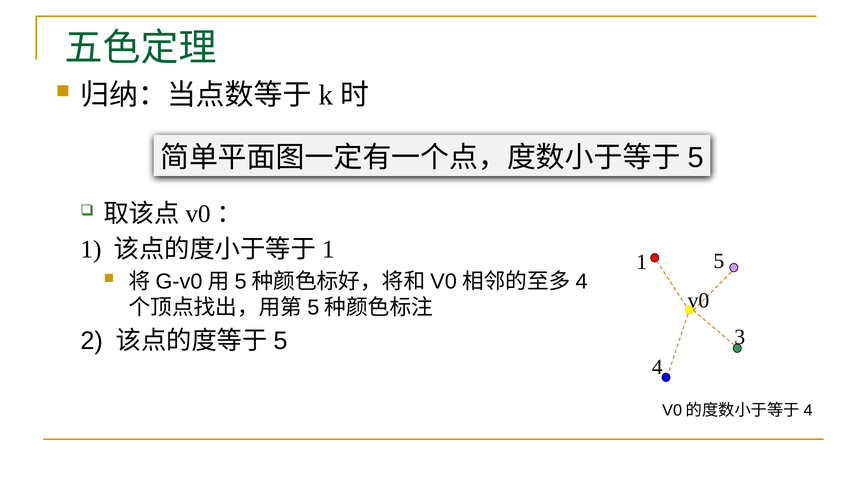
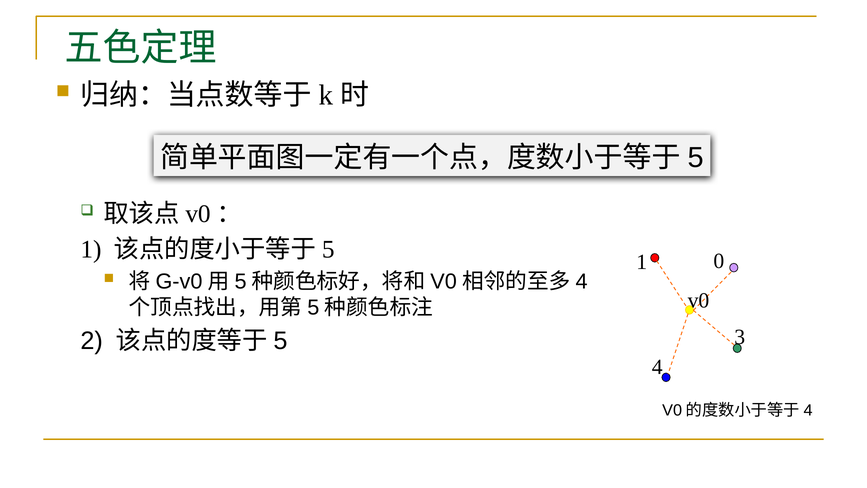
1: 1 -> 5 (328, 249)
1 5: 5 -> 0 (719, 261)
